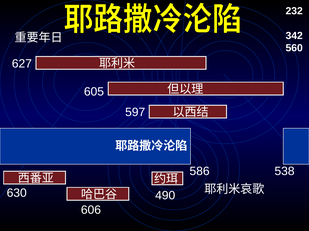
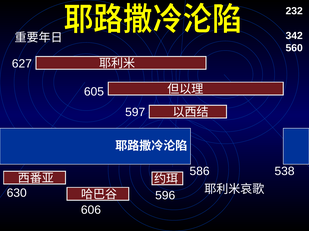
490: 490 -> 596 (165, 196)
